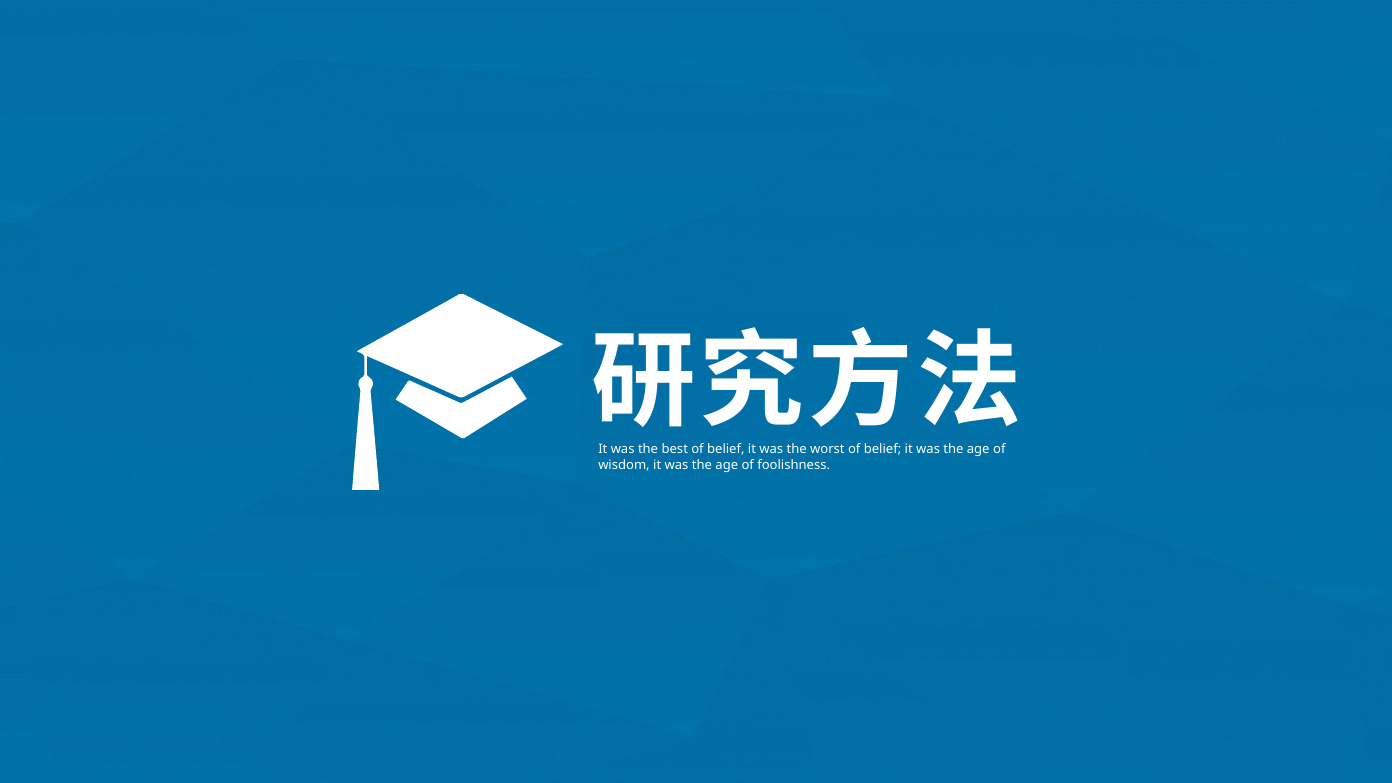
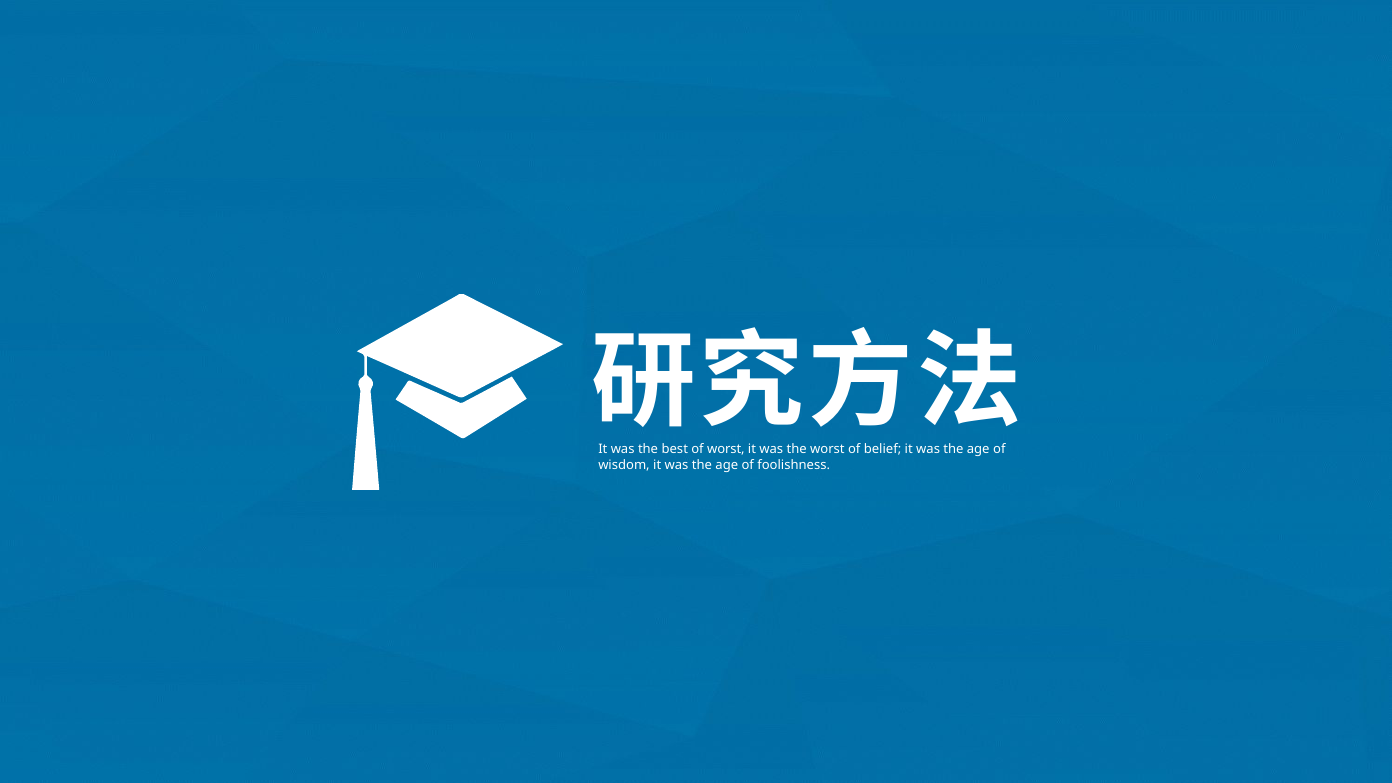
best of belief: belief -> worst (726, 450)
